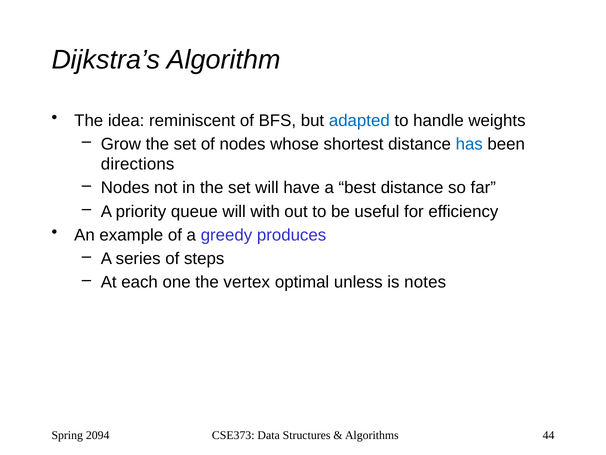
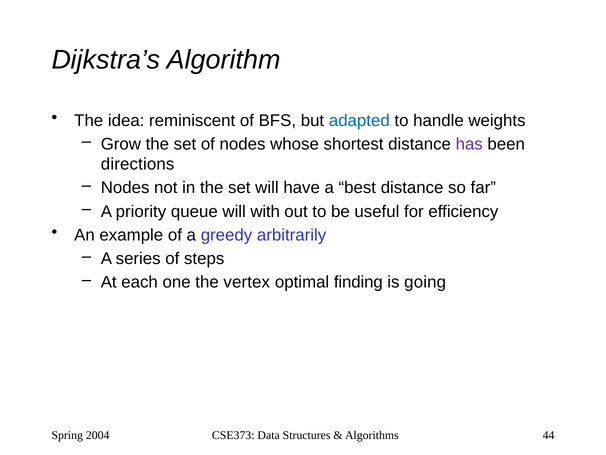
has colour: blue -> purple (469, 144)
produces: produces -> arbitrarily (292, 235)
unless: unless -> finding (358, 282)
notes: notes -> going (425, 282)
2094: 2094 -> 2004 (98, 435)
